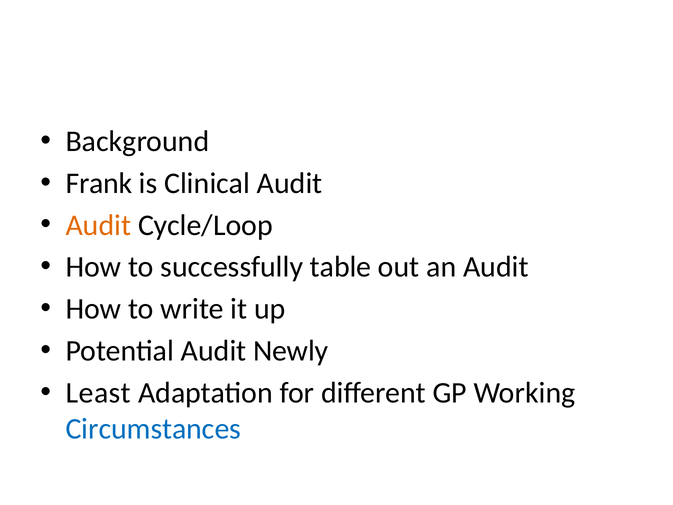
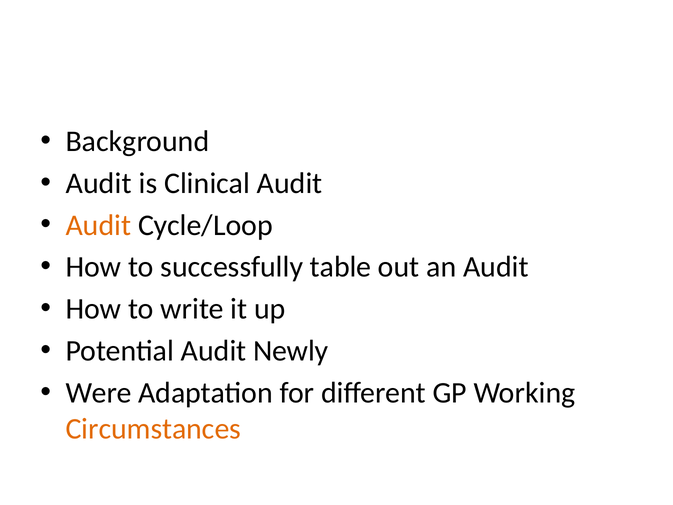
Frank: Frank -> Audit (99, 183)
Least: Least -> Were (99, 393)
Circumstances colour: blue -> orange (153, 429)
